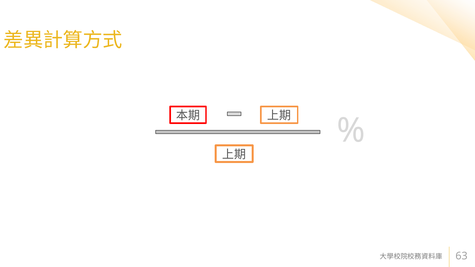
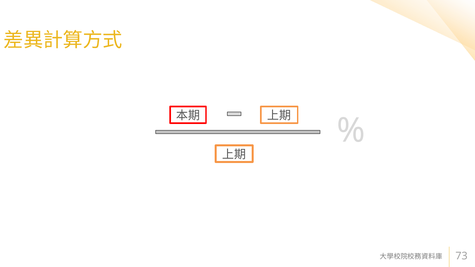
63: 63 -> 73 (462, 256)
